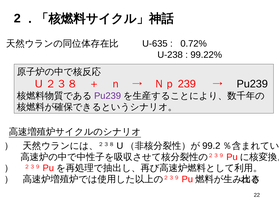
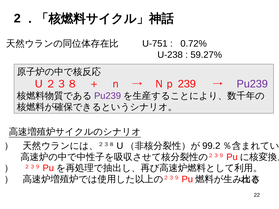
U-635: U-635 -> U-751 (155, 44)
99.22%: 99.22% -> 59.27% (206, 55)
Pu239 colour: black -> purple (252, 84)
